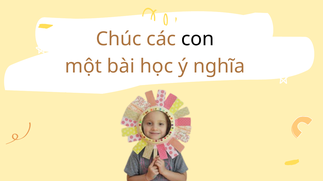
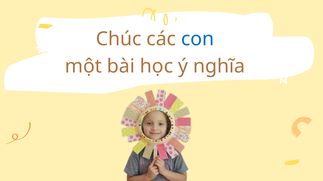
con colour: black -> blue (198, 39)
